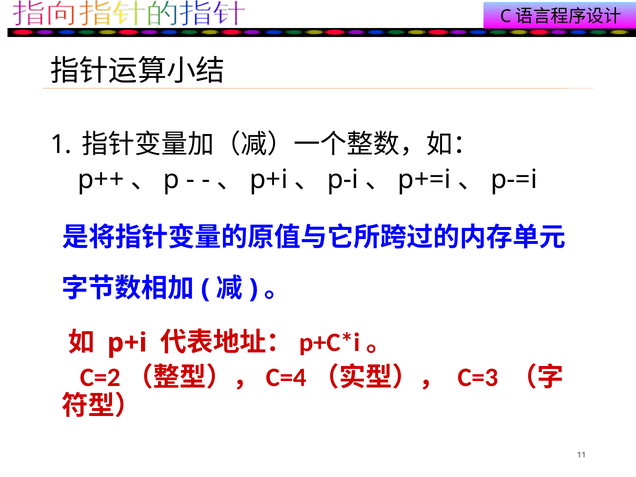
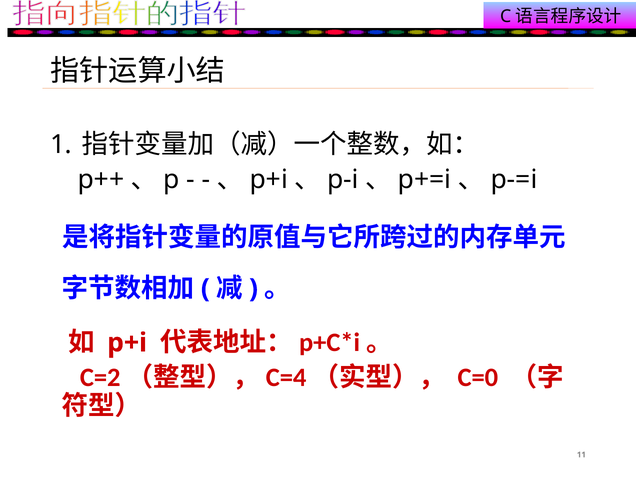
C=3: C=3 -> C=0 (478, 378)
